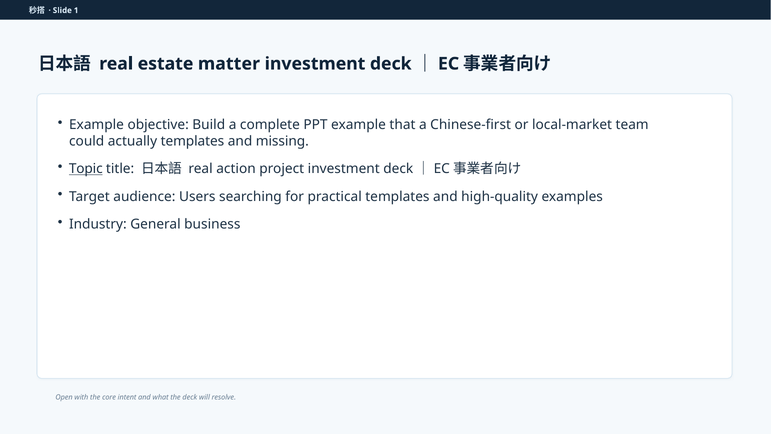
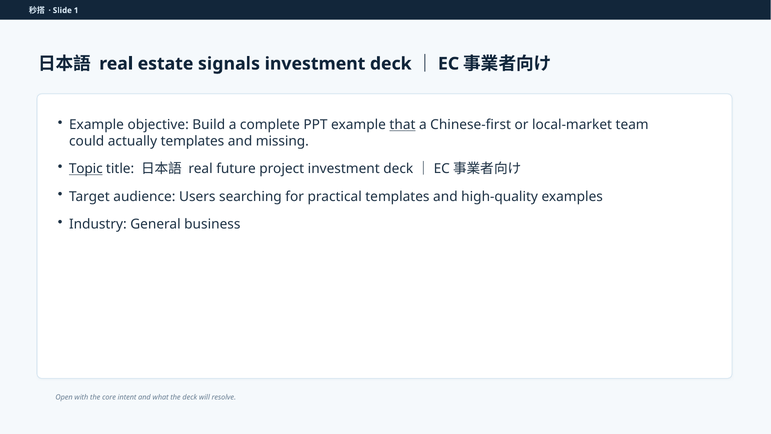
matter: matter -> signals (229, 64)
that underline: none -> present (403, 125)
action: action -> future (236, 169)
